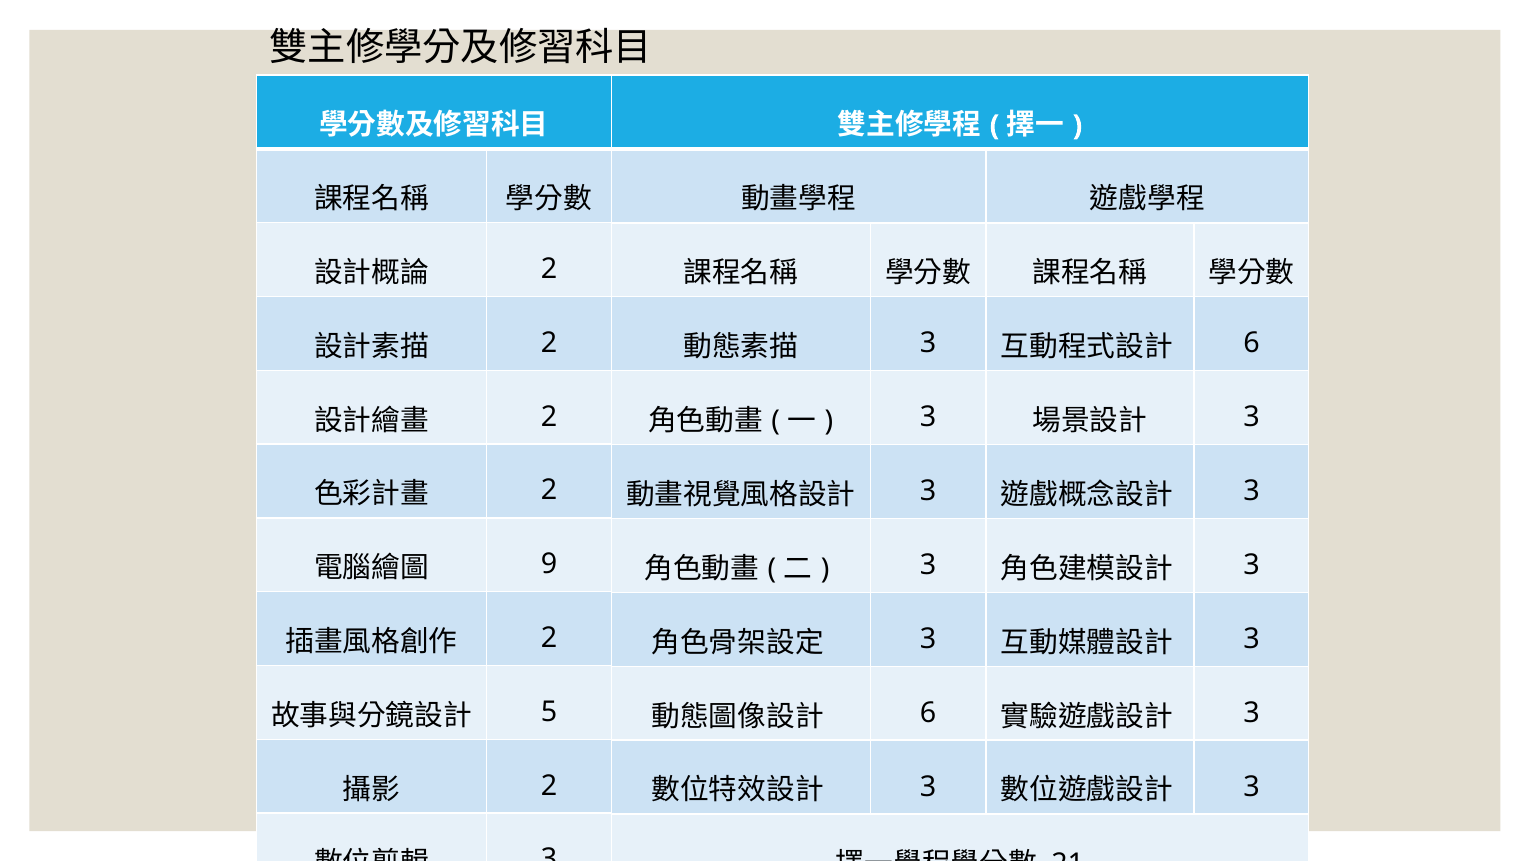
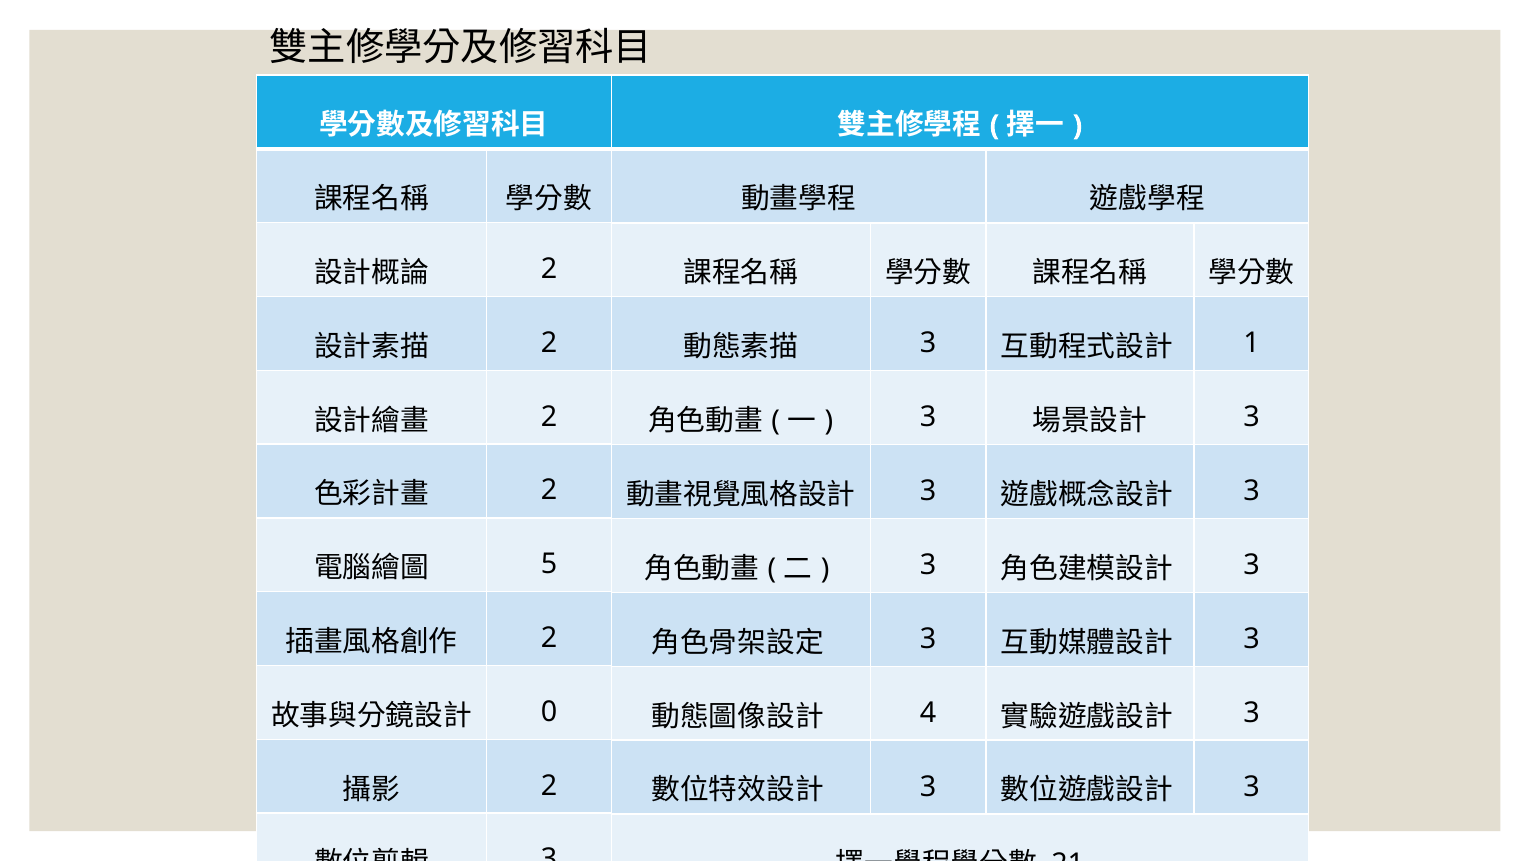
6: 6 -> 1 (1252, 343)
9: 9 -> 5 (549, 564)
5: 5 -> 0 (549, 712)
6: 6 -> 4 (928, 712)
